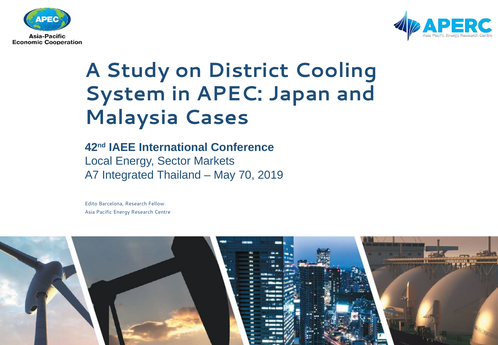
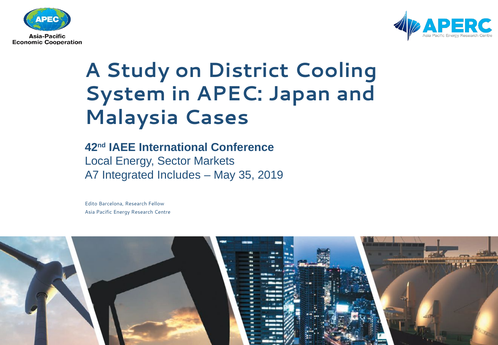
Thailand: Thailand -> Includes (179, 175)
70: 70 -> 35 (247, 175)
